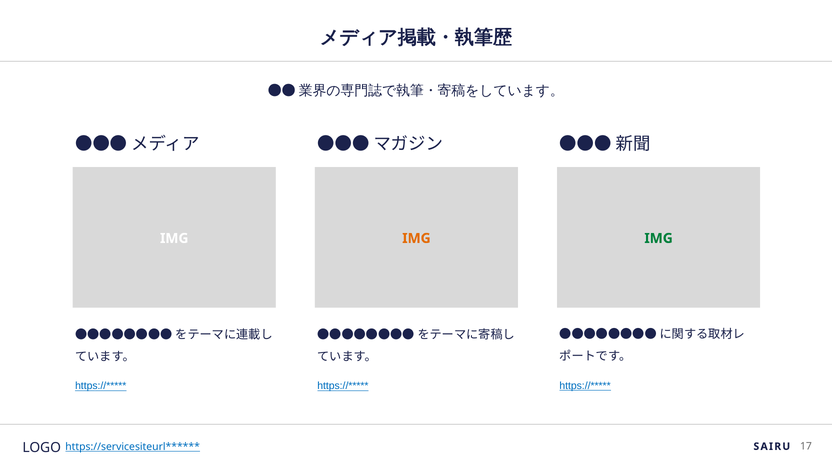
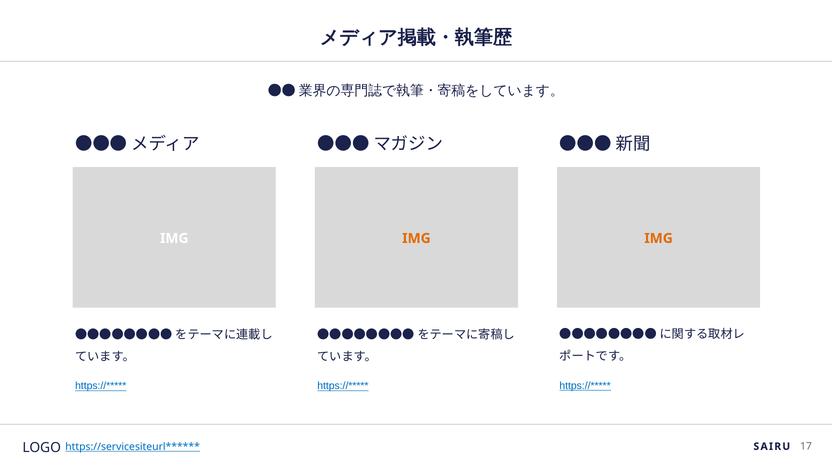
IMG colour: green -> orange (659, 238)
